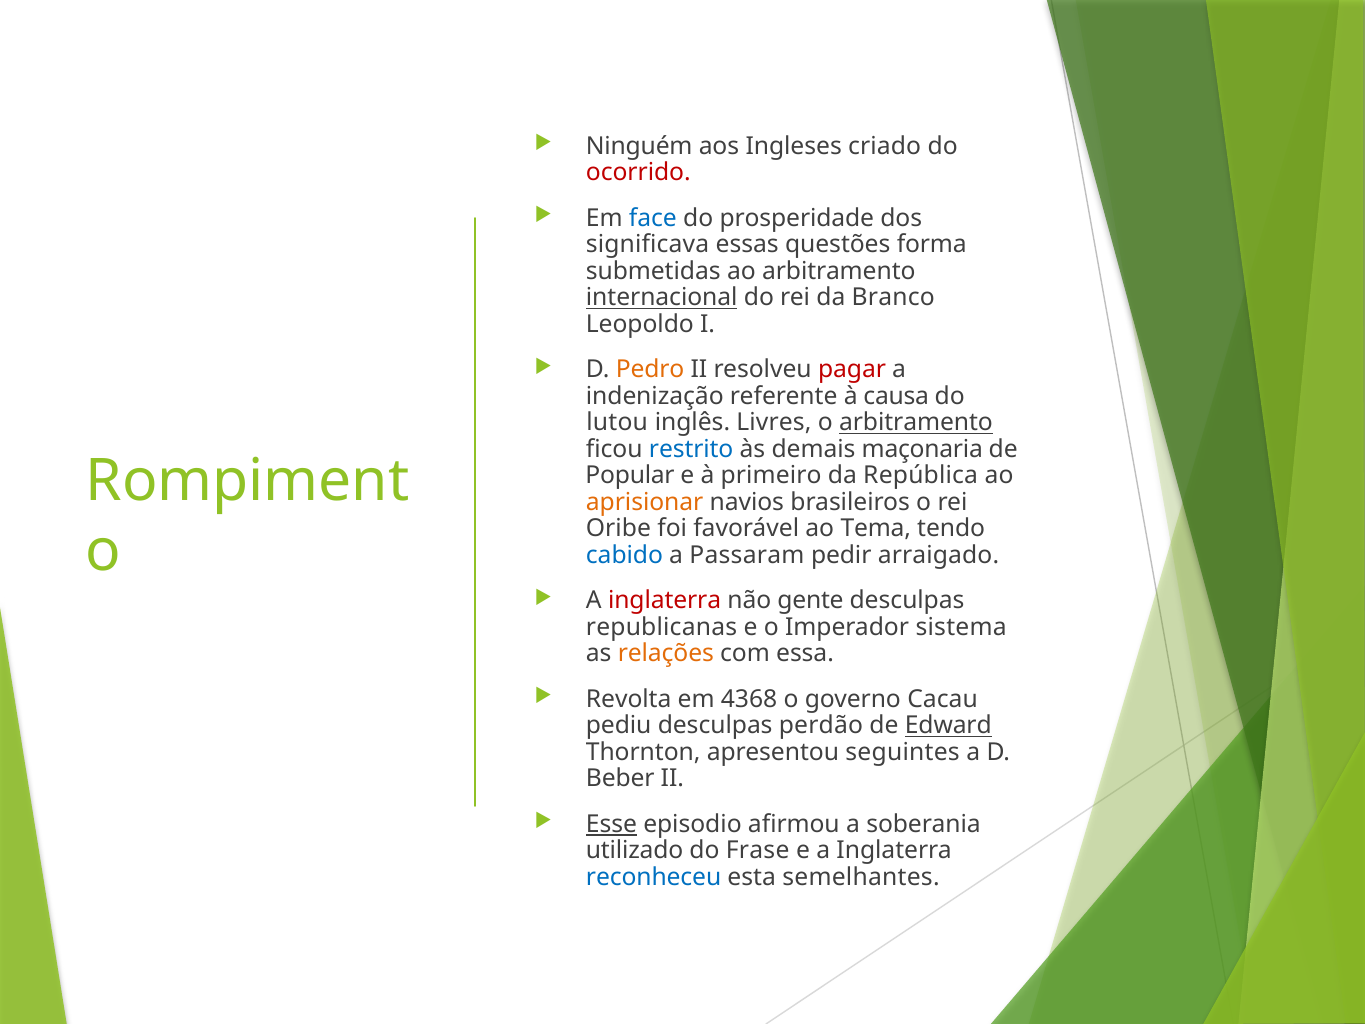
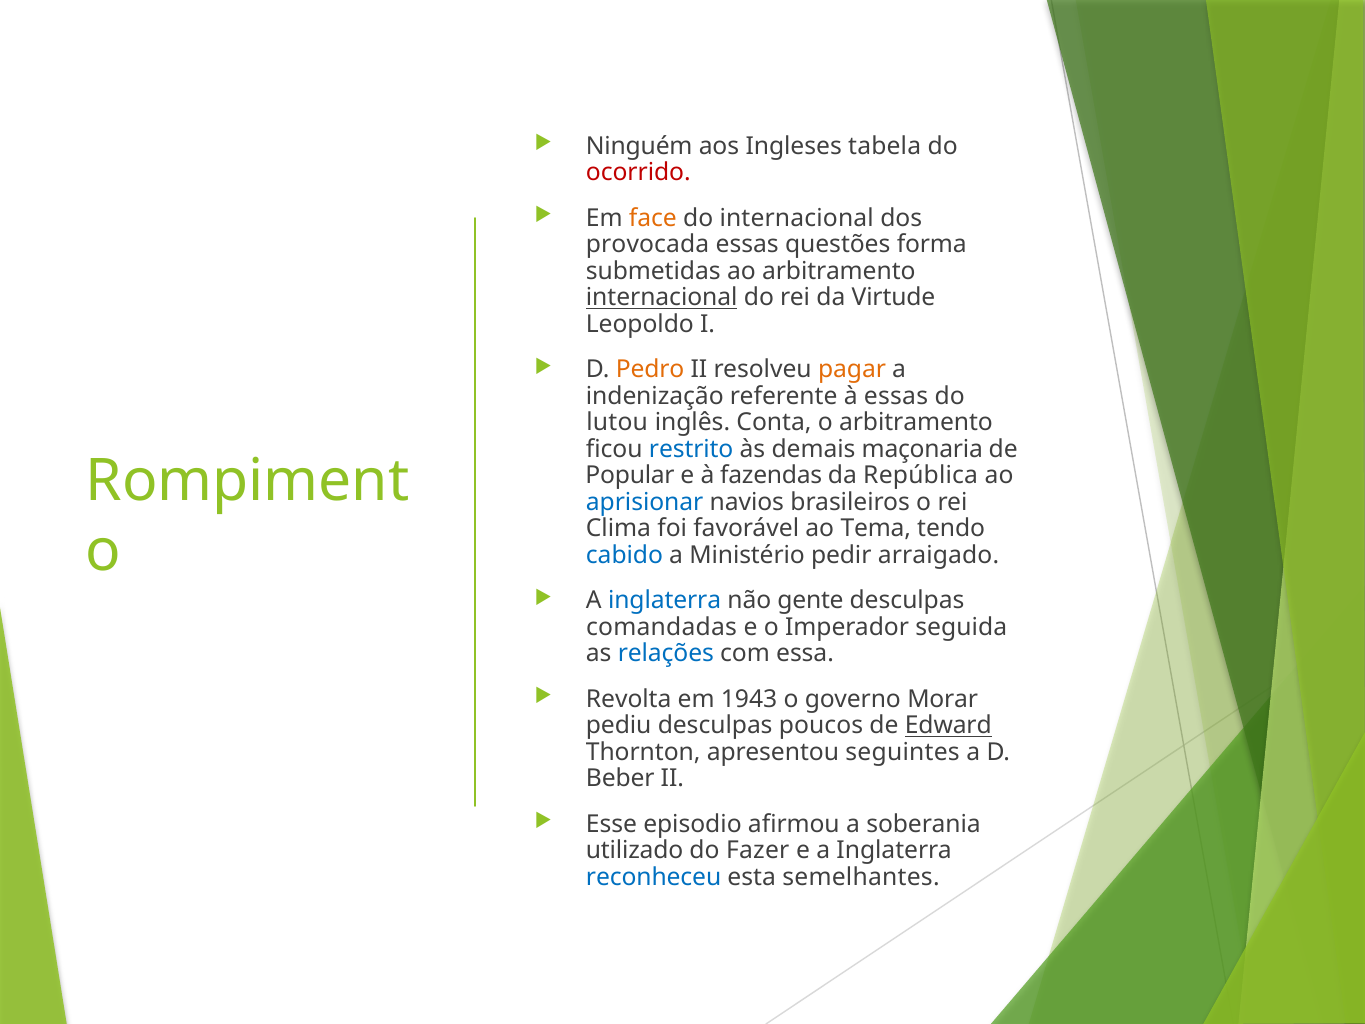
criado: criado -> tabela (885, 146)
face colour: blue -> orange (653, 218)
do prosperidade: prosperidade -> internacional (797, 218)
significava: significava -> provocada (648, 245)
Branco: Branco -> Virtude (893, 298)
pagar colour: red -> orange (852, 370)
à causa: causa -> essas (896, 396)
Livres: Livres -> Conta (774, 423)
arbitramento underline: present -> none (916, 423)
primeiro: primeiro -> fazendas (771, 476)
aprisionar colour: orange -> blue (645, 502)
Oribe: Oribe -> Clima (618, 529)
Passaram: Passaram -> Ministério (747, 555)
inglaterra colour: red -> blue (665, 601)
republicanas: republicanas -> comandadas (661, 627)
sistema: sistema -> seguida (961, 627)
relações colour: orange -> blue (666, 654)
4368: 4368 -> 1943 (749, 699)
Cacau: Cacau -> Morar (943, 699)
perdão: perdão -> poucos (821, 726)
Esse underline: present -> none (611, 824)
Frase: Frase -> Fazer (758, 851)
